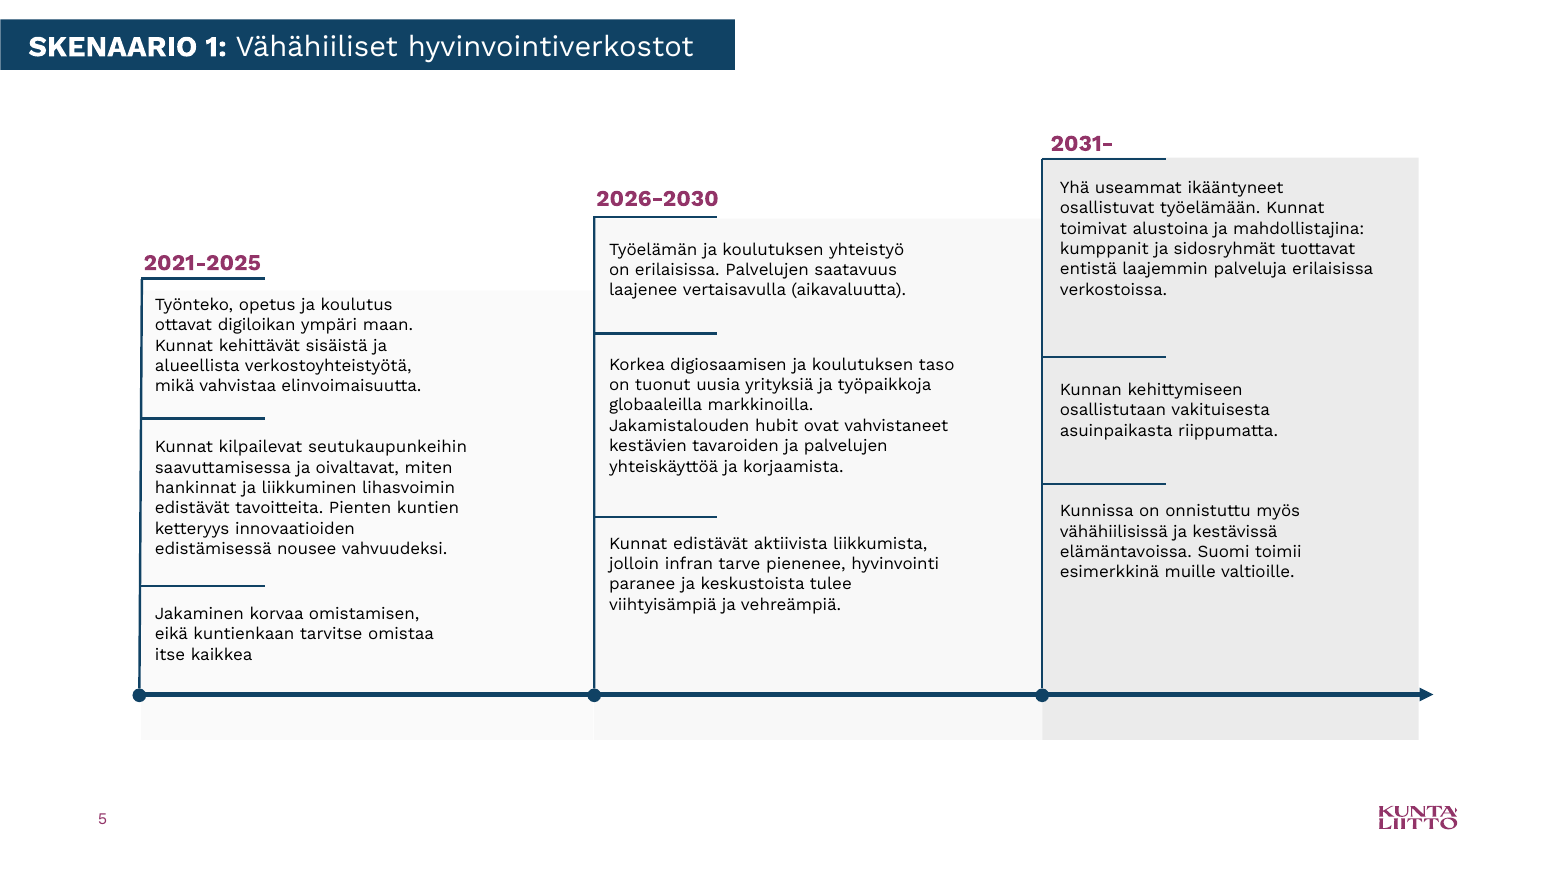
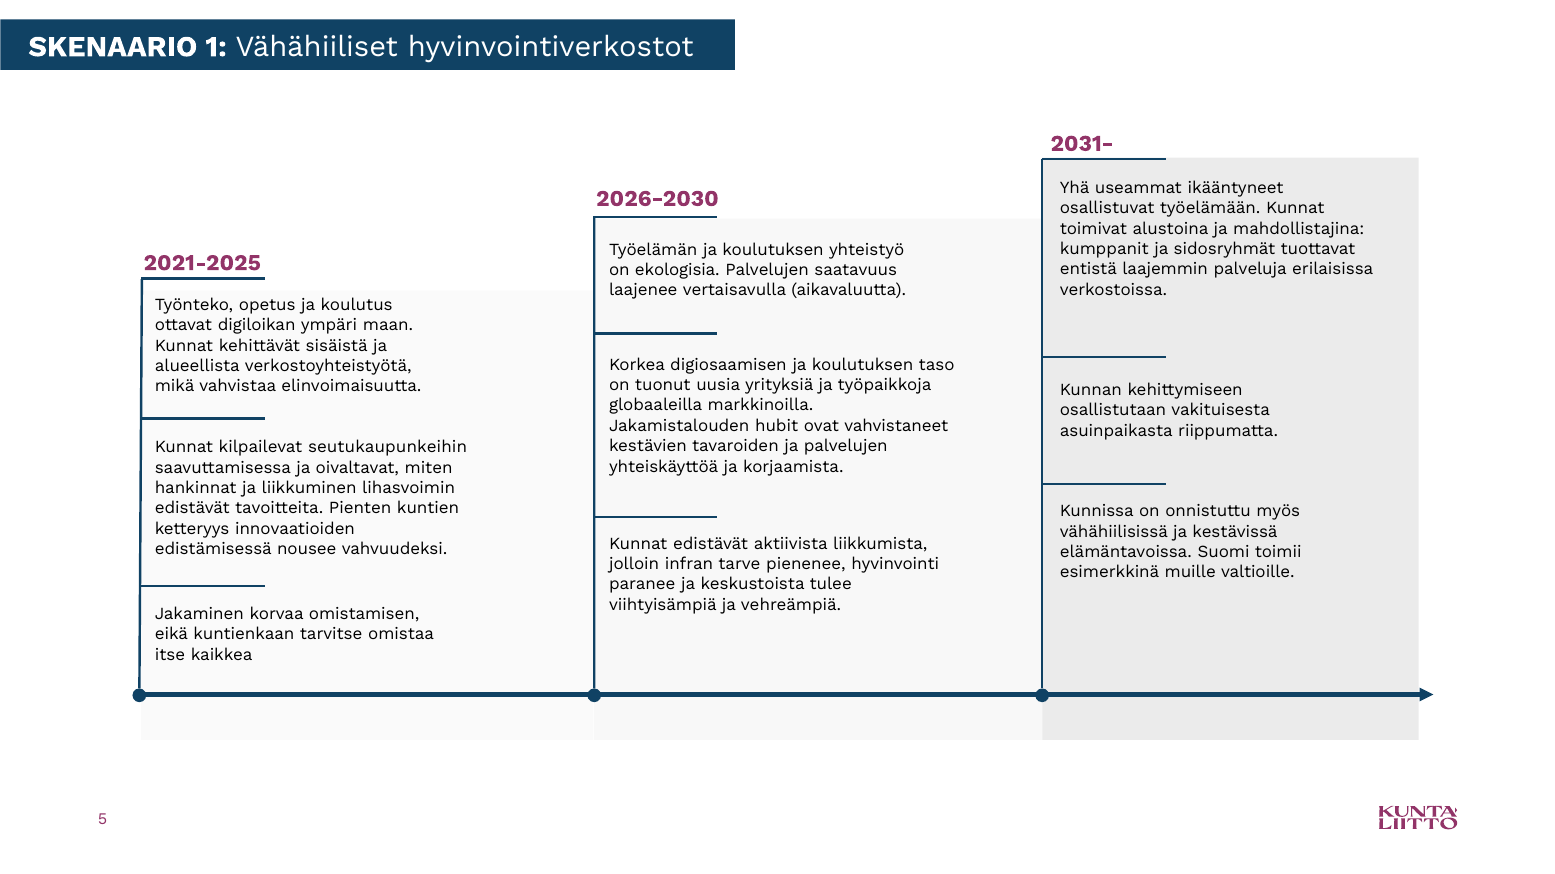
on erilaisissa: erilaisissa -> ekologisia (677, 270)
